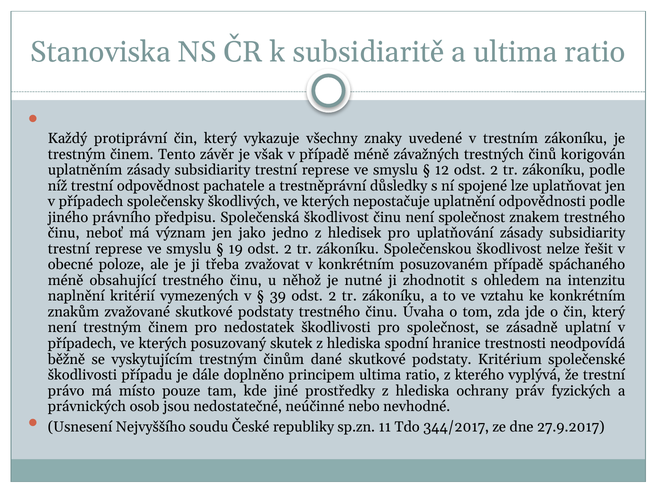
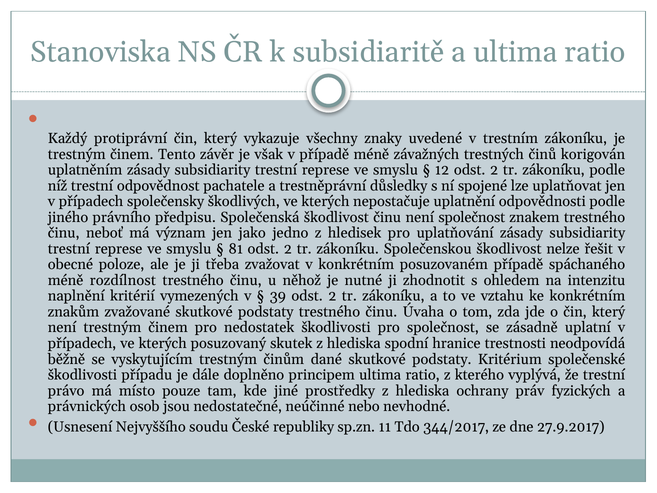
19: 19 -> 81 (236, 249)
obsahující: obsahující -> rozdílnost (123, 280)
